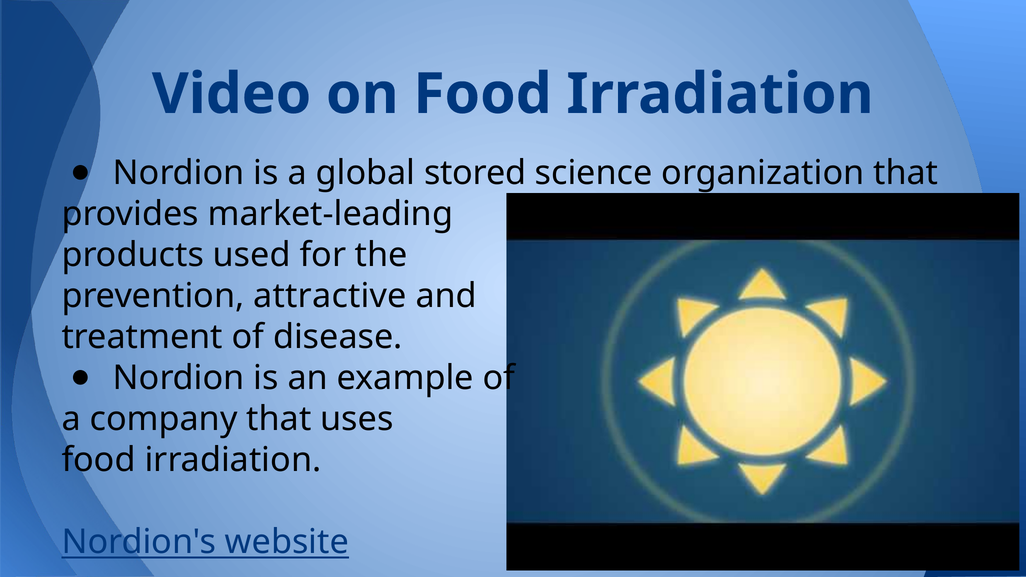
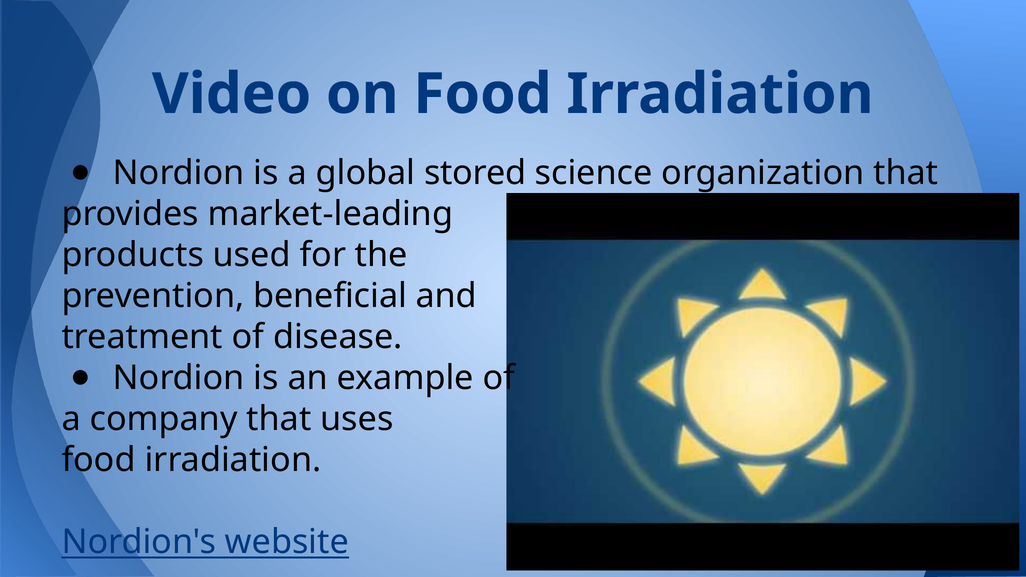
attractive: attractive -> beneficial (330, 296)
